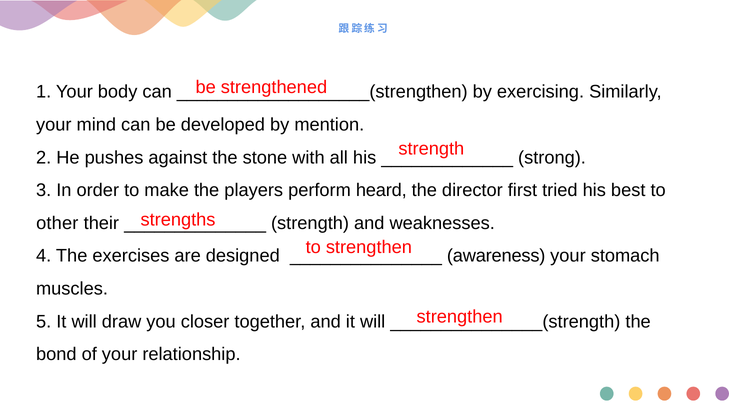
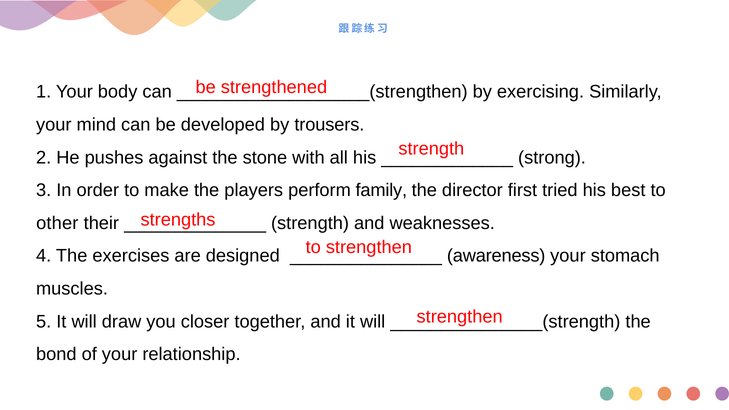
mention: mention -> trousers (329, 125)
heard: heard -> family (381, 190)
